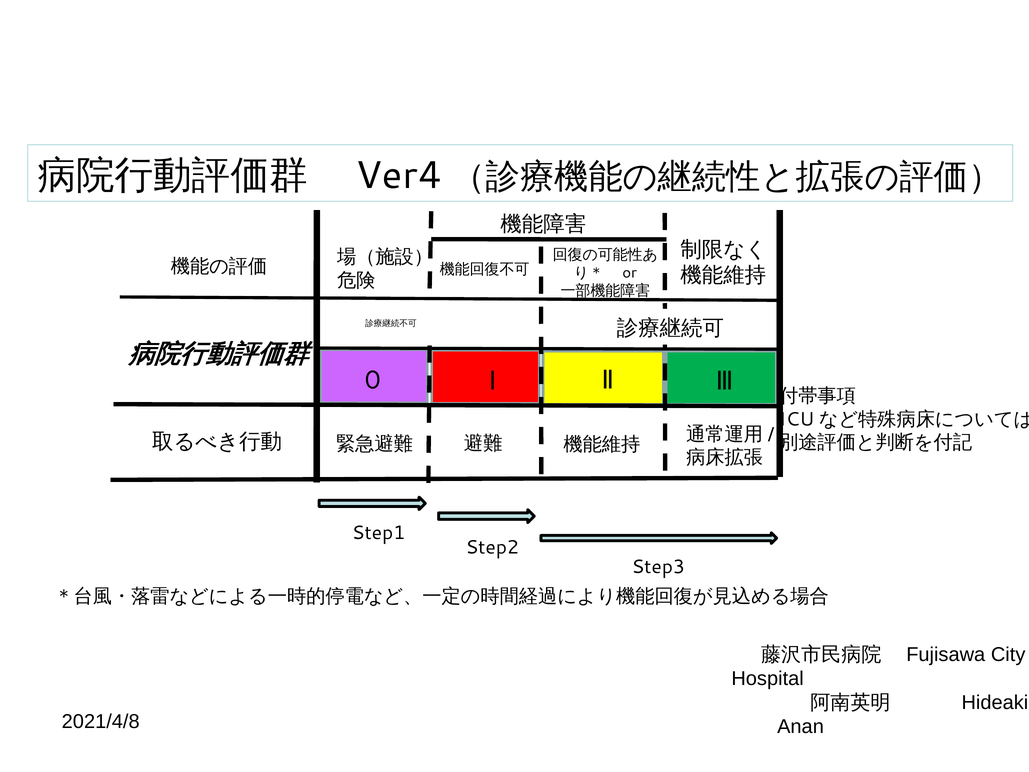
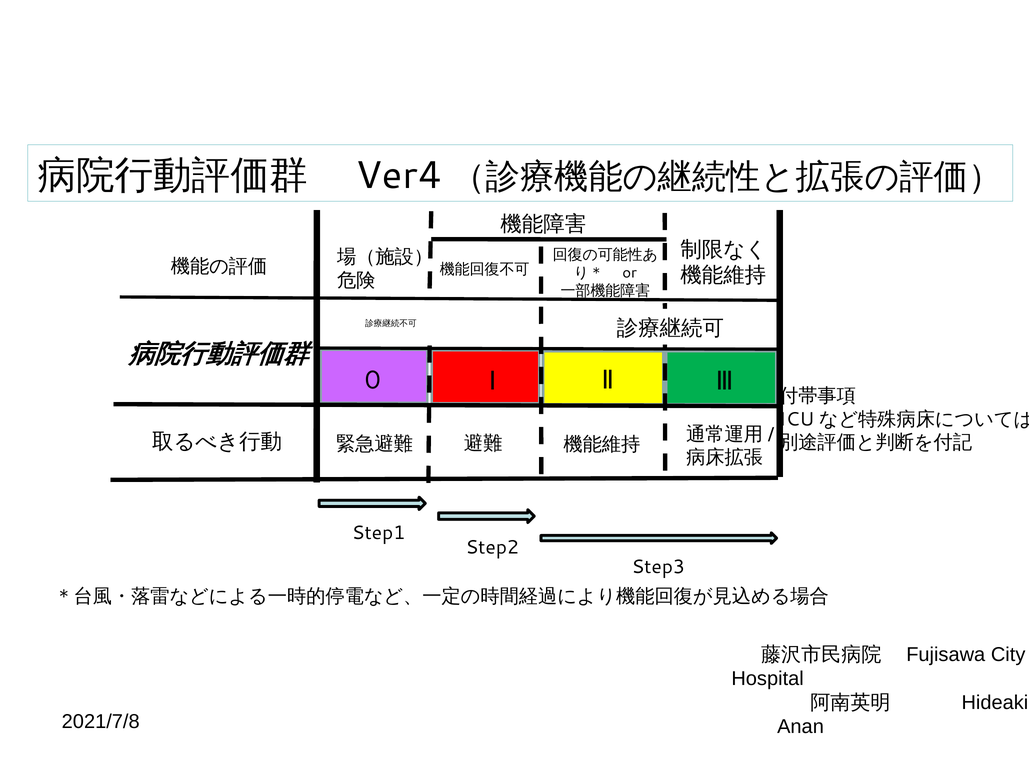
2021/4/8: 2021/4/8 -> 2021/7/8 (101, 721)
